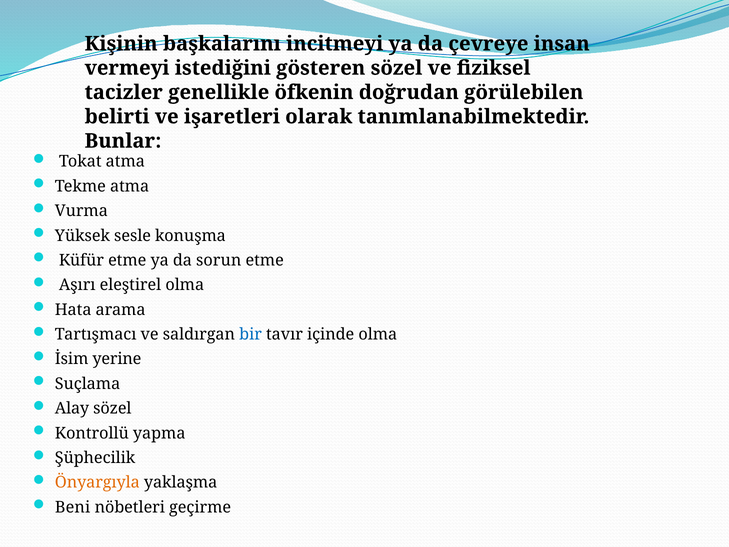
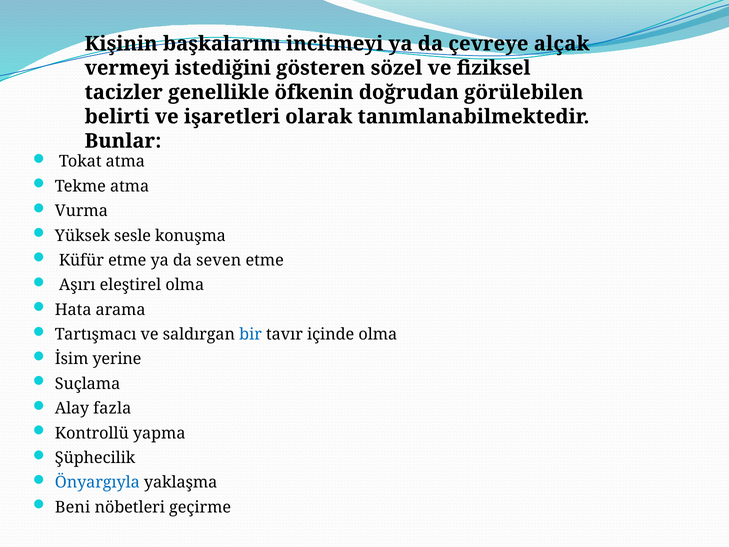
insan: insan -> alçak (562, 44)
sorun: sorun -> seven (219, 260)
Alay sözel: sözel -> fazla (112, 408)
Önyargıyla colour: orange -> blue (97, 482)
